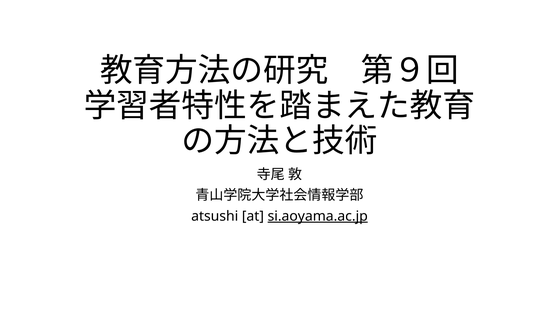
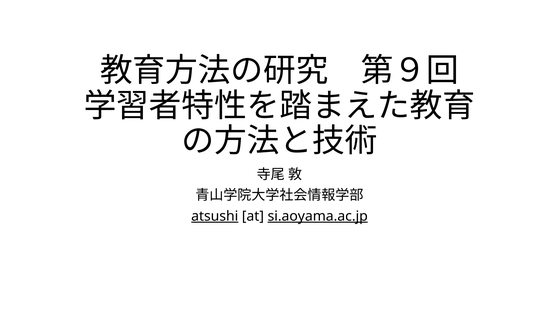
atsushi underline: none -> present (215, 217)
